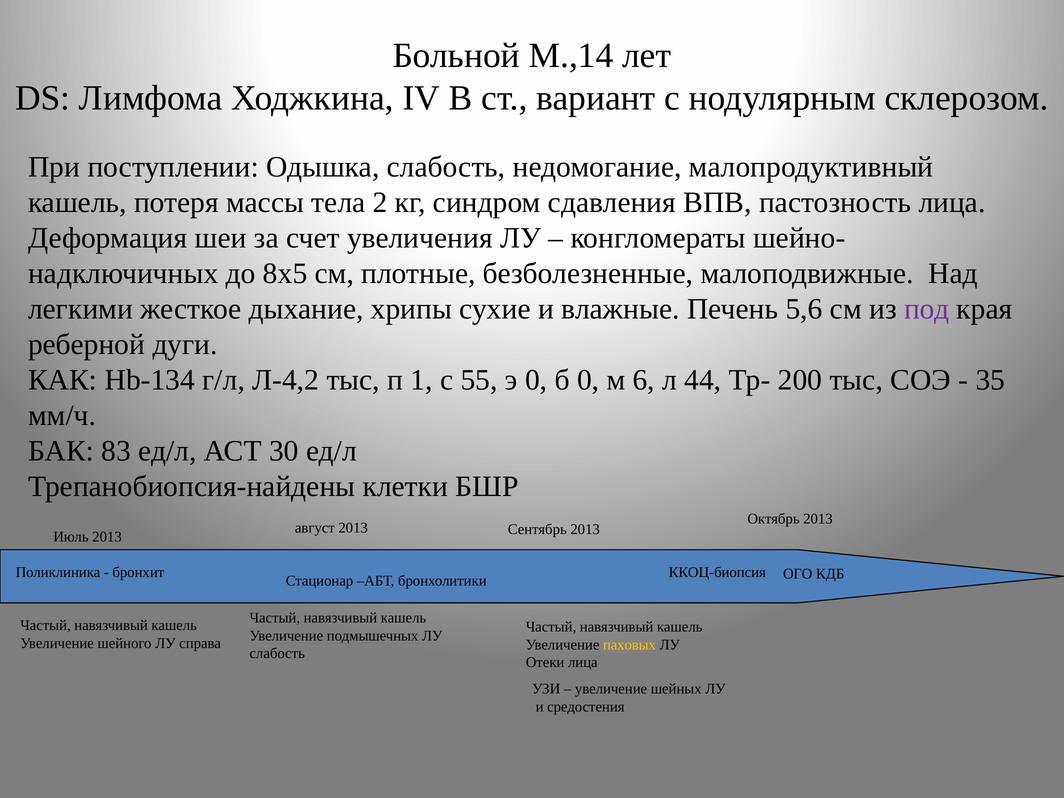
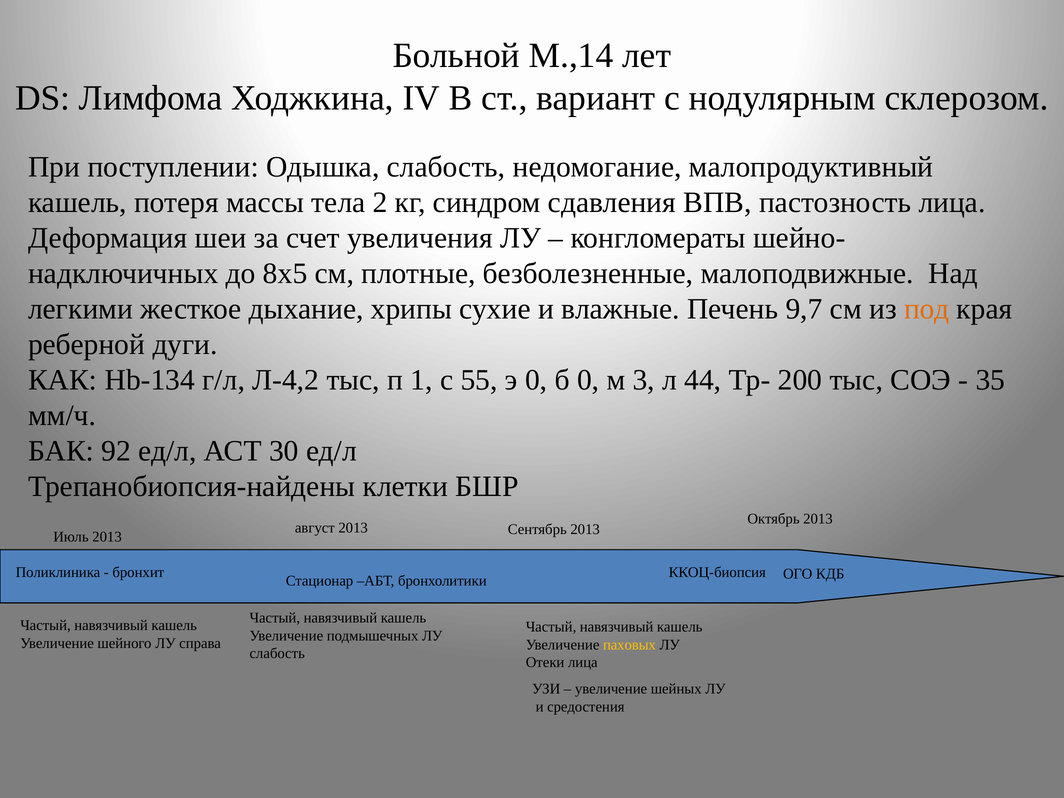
5,6: 5,6 -> 9,7 (804, 309)
под colour: purple -> orange (927, 309)
6: 6 -> 3 (644, 380)
83: 83 -> 92 (116, 451)
